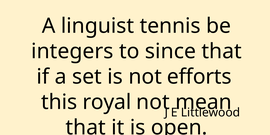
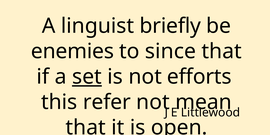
tennis: tennis -> briefly (170, 26)
integers: integers -> enemies (72, 51)
set underline: none -> present (87, 77)
royal: royal -> refer (107, 102)
